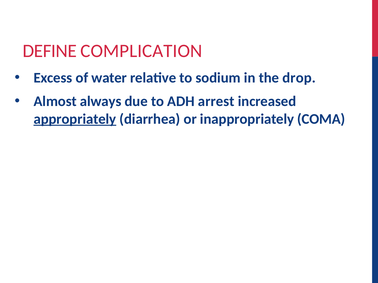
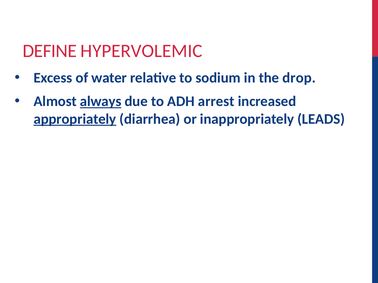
COMPLICATION: COMPLICATION -> HYPERVOLEMIC (141, 51)
always underline: none -> present (101, 102)
COMA: COMA -> LEADS (321, 119)
